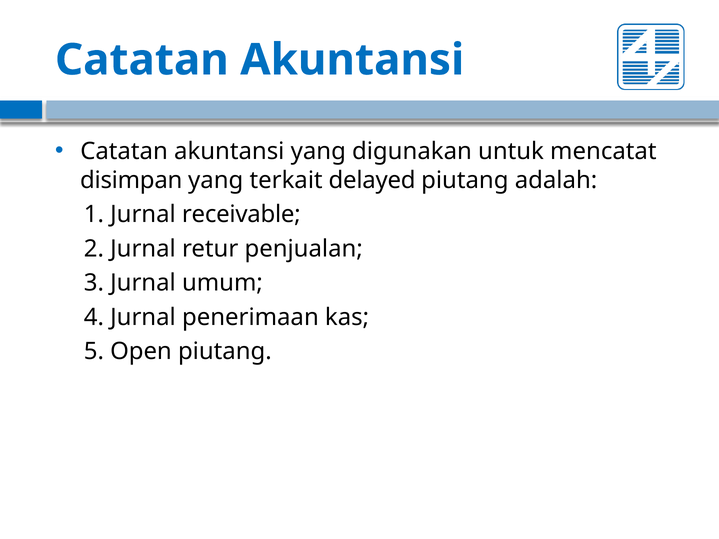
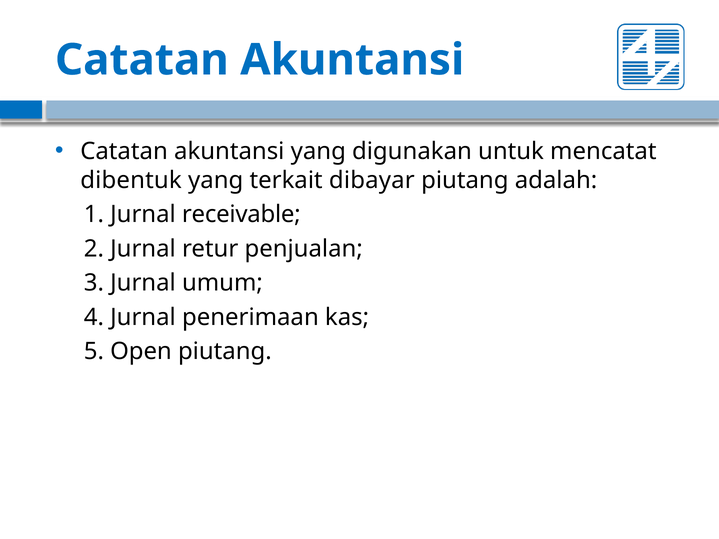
disimpan: disimpan -> dibentuk (131, 180)
delayed: delayed -> dibayar (372, 180)
